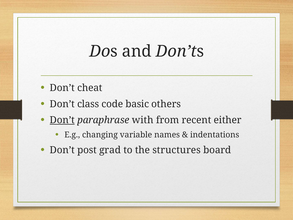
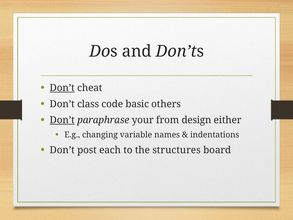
Don’t underline: none -> present (62, 88)
with: with -> your (143, 120)
recent: recent -> design (197, 120)
grad: grad -> each (110, 150)
